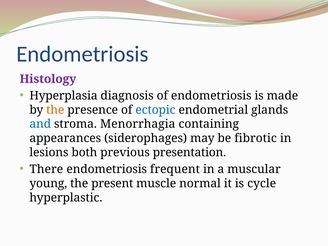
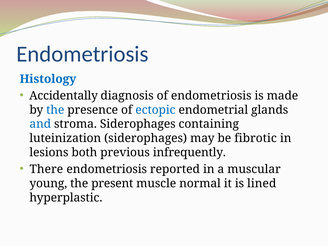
Histology colour: purple -> blue (48, 79)
Hyperplasia: Hyperplasia -> Accidentally (64, 96)
the colour: orange -> blue (55, 110)
stroma Menorrhagia: Menorrhagia -> Siderophages (138, 124)
appearances: appearances -> luteinization (65, 138)
presentation: presentation -> infrequently (189, 153)
frequent: frequent -> reported (175, 169)
cycle: cycle -> lined (262, 183)
